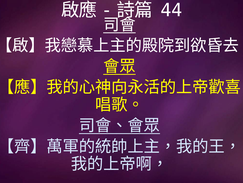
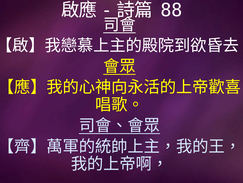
44: 44 -> 88 (171, 10)
